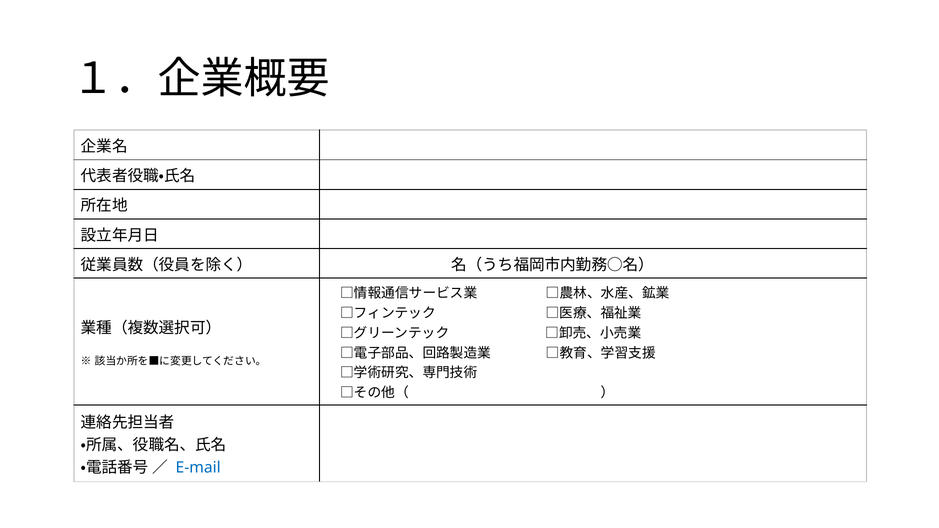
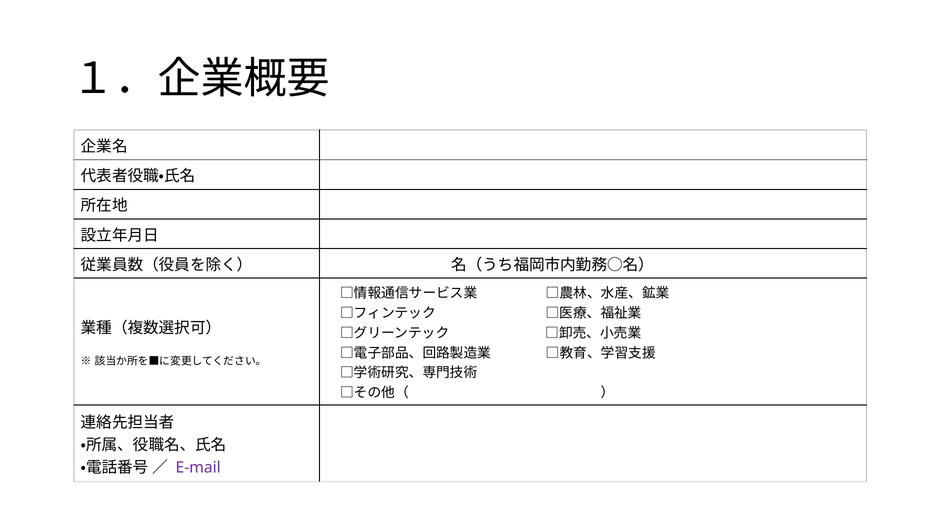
E-mail colour: blue -> purple (198, 468)
